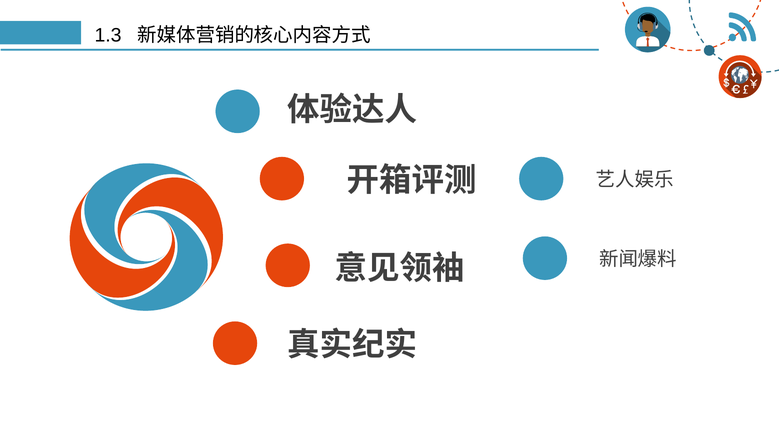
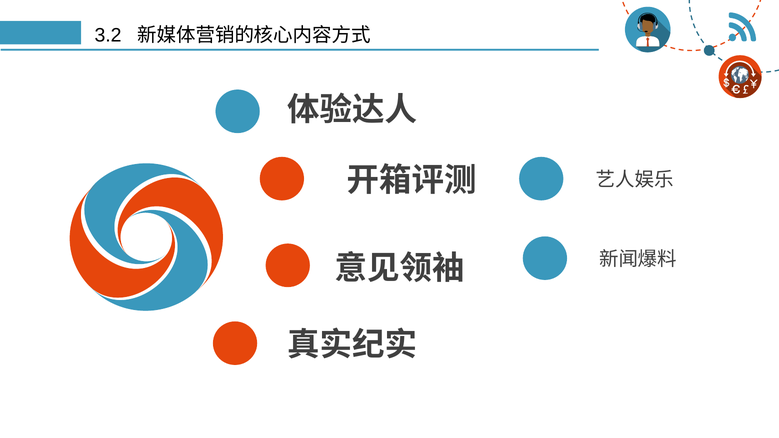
1.3: 1.3 -> 3.2 (108, 35)
